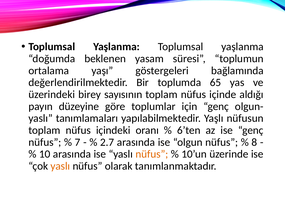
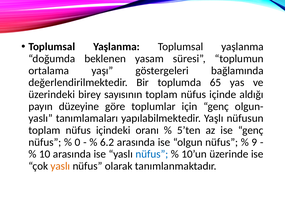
6’ten: 6’ten -> 5’ten (189, 131)
7: 7 -> 0 (78, 143)
2.7: 2.7 -> 6.2 (107, 143)
8: 8 -> 9 (254, 143)
nüfus colour: orange -> blue (152, 155)
